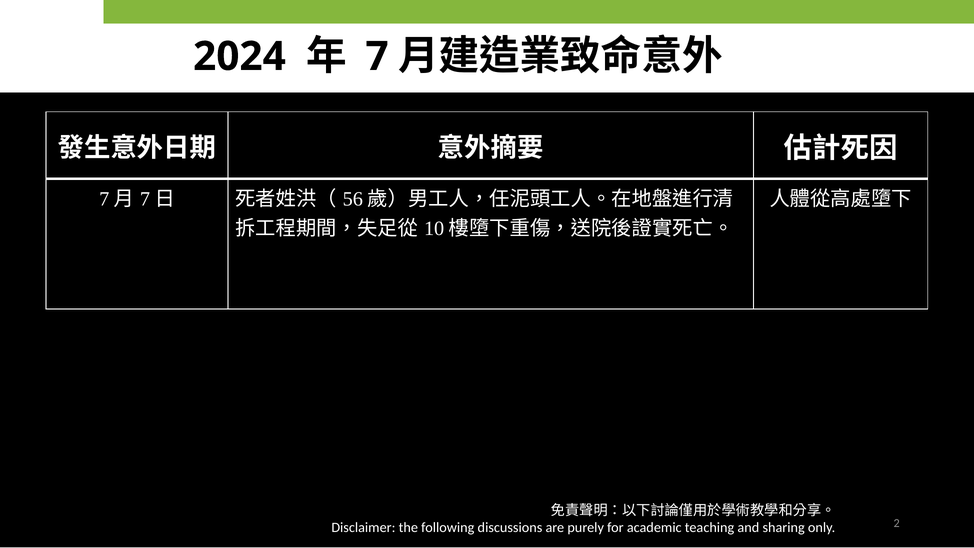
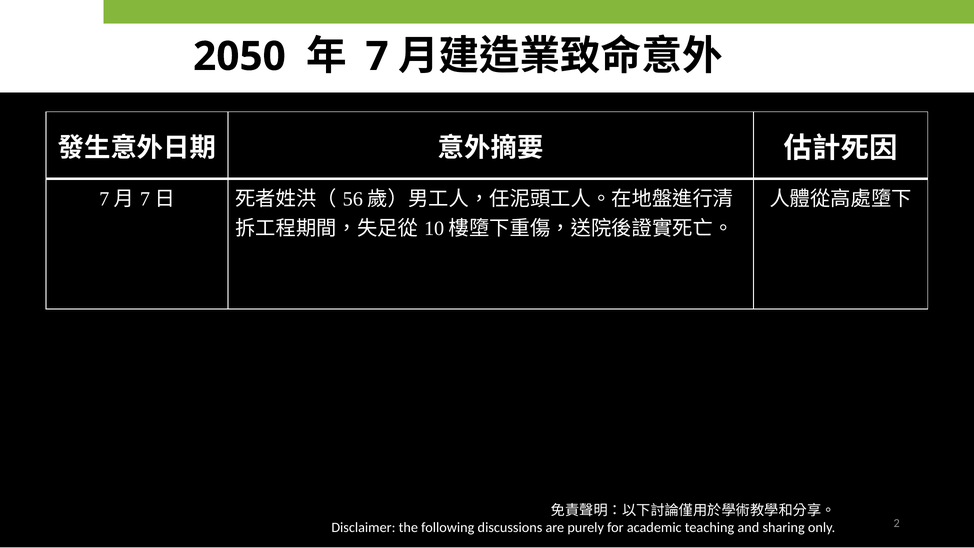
2024: 2024 -> 2050 (239, 57)
